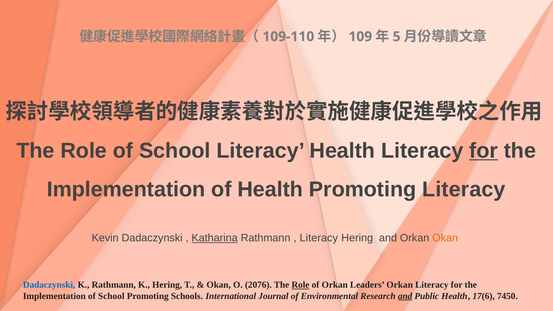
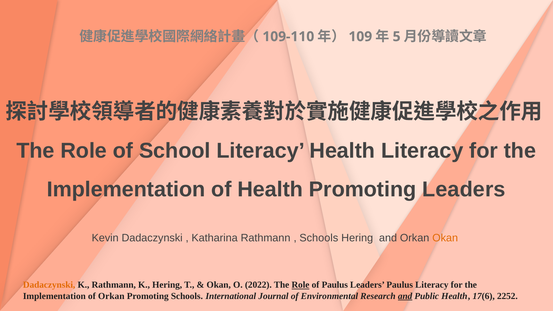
for underline: present -> none (484, 151)
Promoting Literacy: Literacy -> Leaders (464, 189)
Katharina underline: present -> none (215, 238)
Literacy: Literacy -> Schools (319, 238)
Dadaczynski colour: blue -> orange (49, 285)
2076: 2076 -> 2022 (258, 285)
of Orkan: Orkan -> Paulus (335, 285)
Leaders Orkan: Orkan -> Paulus (400, 285)
Implementation of School: School -> Orkan (111, 296)
7450: 7450 -> 2252 (507, 296)
